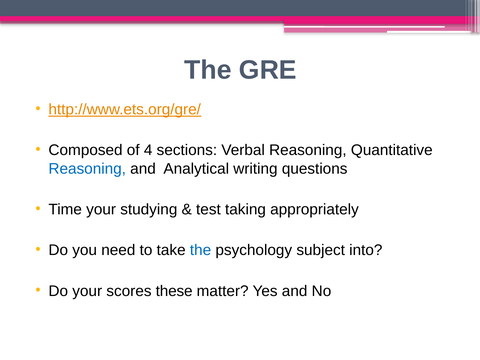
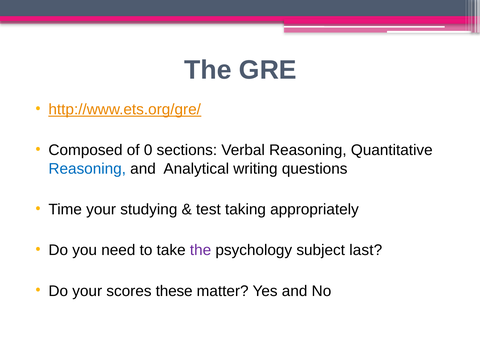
4: 4 -> 0 (148, 150)
the colour: blue -> purple (201, 250)
into: into -> last (366, 250)
